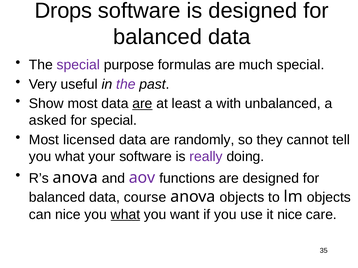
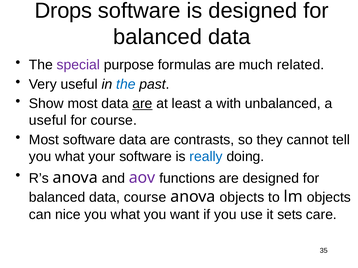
much special: special -> related (301, 65)
the colour: purple -> blue (126, 84)
asked: asked -> useful (48, 121)
for special: special -> course (114, 121)
Most licensed: licensed -> software (89, 140)
randomly: randomly -> contrasts (204, 140)
really colour: purple -> blue (206, 157)
what underline: present -> none (125, 215)
it nice: nice -> sets (290, 215)
